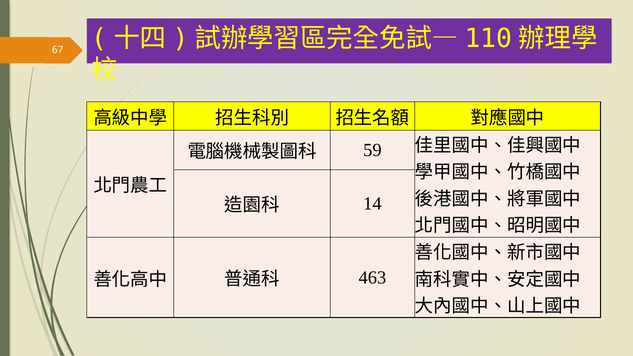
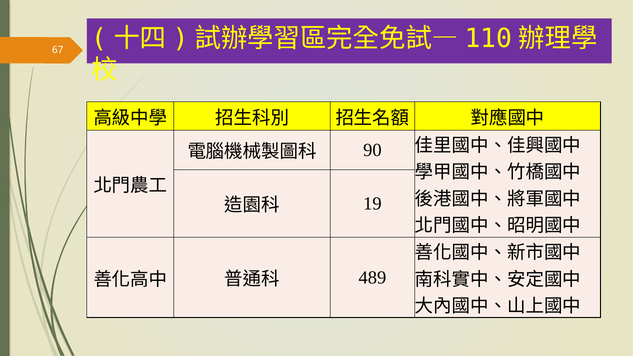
59: 59 -> 90 (372, 150)
14: 14 -> 19 (372, 204)
463: 463 -> 489 (372, 278)
